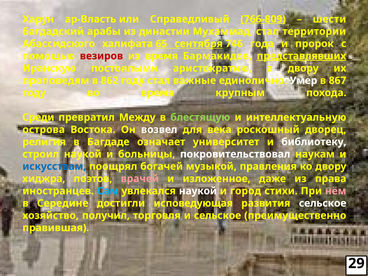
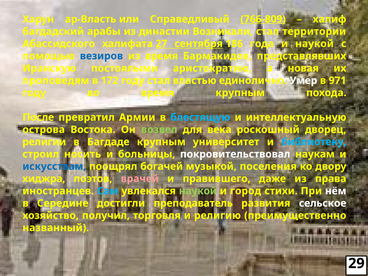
шести: шести -> халиф (330, 19)
Мухаммад: Мухаммад -> Возникали (223, 31)
65: 65 -> 27 (161, 44)
746: 746 -> 186 (234, 44)
и пророк: пророк -> наукой (314, 44)
везиров colour: red -> blue (101, 56)
представлявших underline: present -> none (302, 56)
а двору: двору -> новая (303, 68)
862: 862 -> 172 (110, 81)
важные: важные -> властью (195, 81)
867: 867 -> 971 (338, 81)
Среди: Среди -> После (38, 117)
Между: Между -> Армии (137, 117)
блестящую colour: light green -> light blue (200, 117)
возвел colour: white -> light green (159, 130)
религия: религия -> религии (44, 142)
Багдаде означает: означает -> крупным (161, 142)
библиотеку colour: white -> light blue (314, 142)
строил наукой: наукой -> носить (83, 154)
правления: правления -> поселения (268, 166)
изложенное: изложенное -> правившего (217, 179)
наукой colour: white -> light green (198, 191)
нём colour: pink -> white (336, 191)
исповедующая: исповедующая -> преподаватель (193, 203)
и сельское: сельское -> религию (217, 215)
правившая: правившая -> названный (56, 228)
